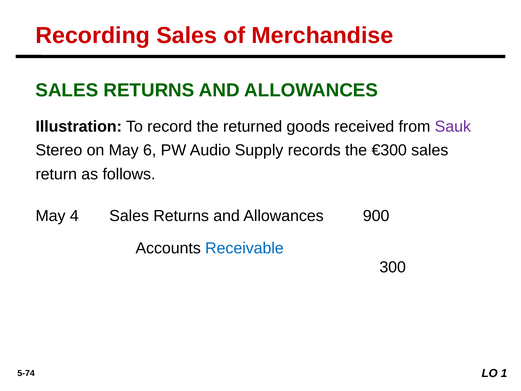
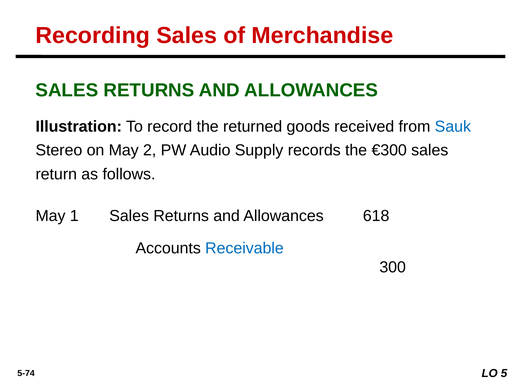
Sauk colour: purple -> blue (453, 126)
6: 6 -> 2 (150, 150)
4: 4 -> 1 (74, 216)
900: 900 -> 618 (376, 216)
1: 1 -> 5 (504, 373)
